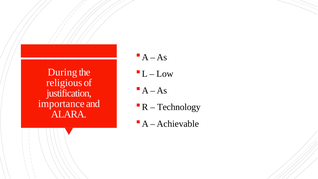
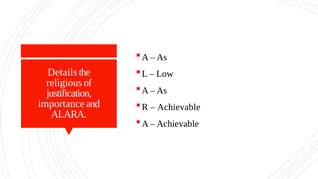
During: During -> Details (62, 72)
Technology: Technology -> Achievable (179, 107)
